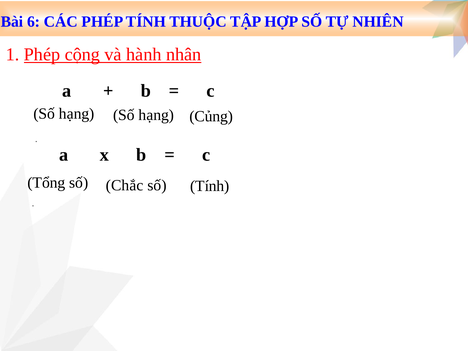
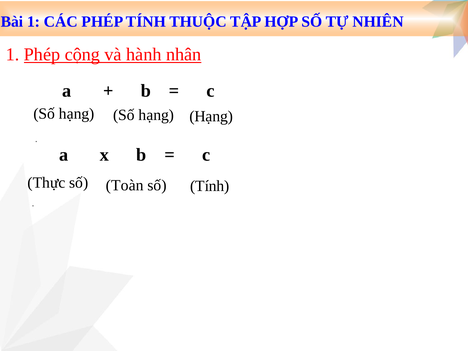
Bài 6: 6 -> 1 (34, 22)
hạng Củng: Củng -> Hạng (211, 116)
Tổng: Tổng -> Thực (46, 183)
Chắc: Chắc -> Toàn (125, 185)
